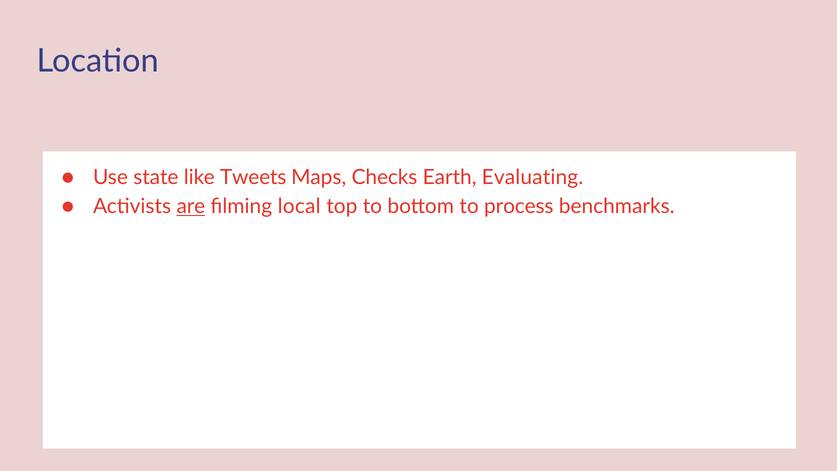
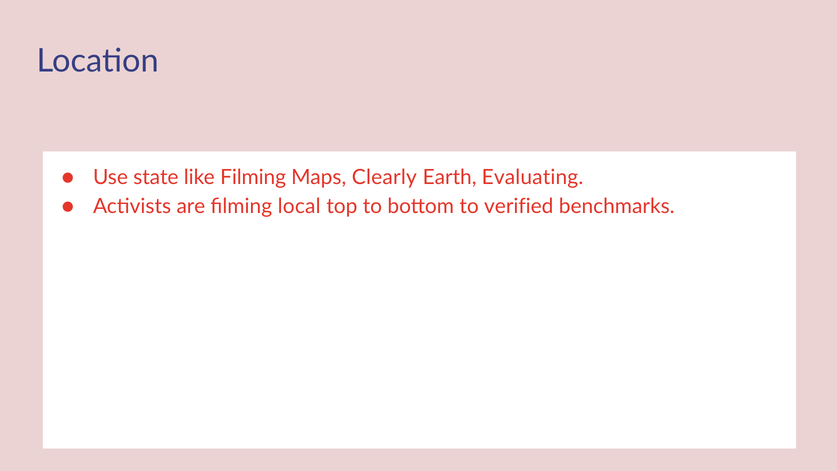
like Tweets: Tweets -> Filming (253, 177)
Checks: Checks -> Clearly (384, 177)
are underline: present -> none (191, 206)
process: process -> verified (519, 206)
